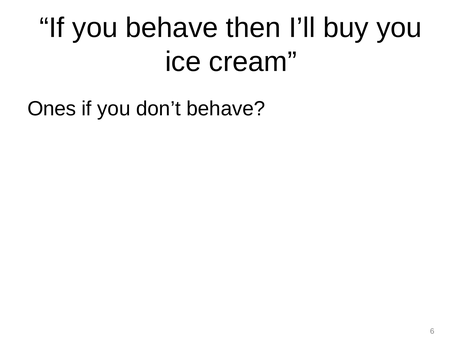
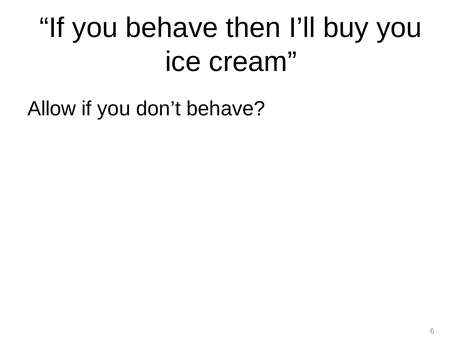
Ones: Ones -> Allow (52, 108)
